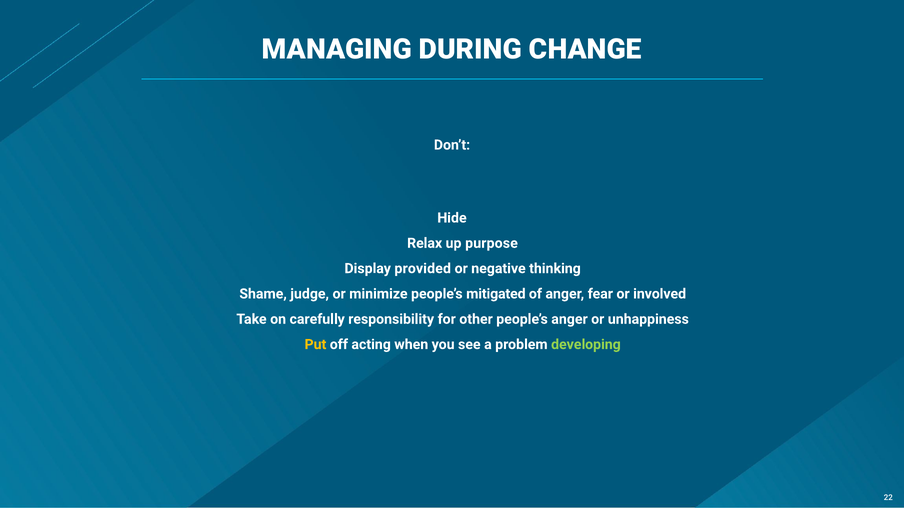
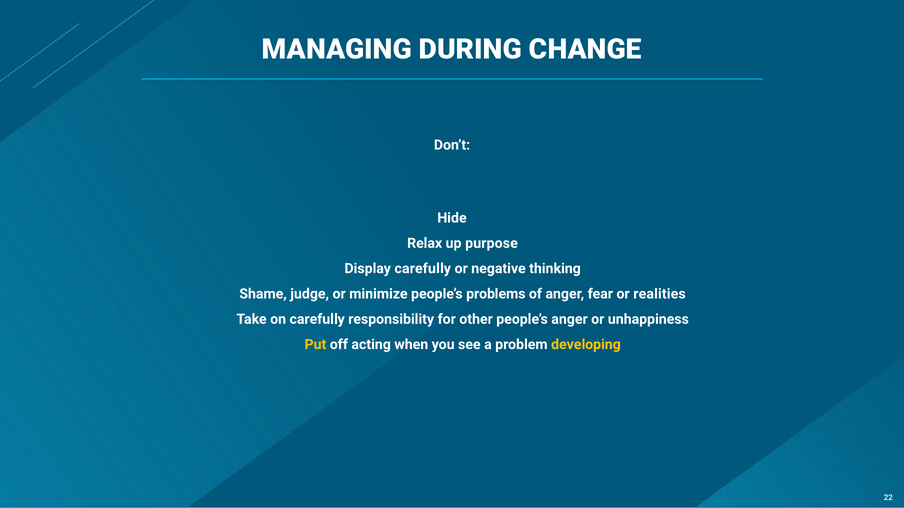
Display provided: provided -> carefully (423, 269)
mitigated: mitigated -> problems (496, 294)
involved: involved -> realities (659, 294)
developing colour: light green -> yellow (586, 345)
